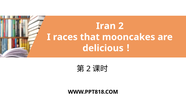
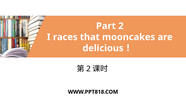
Iran: Iran -> Part (106, 26)
